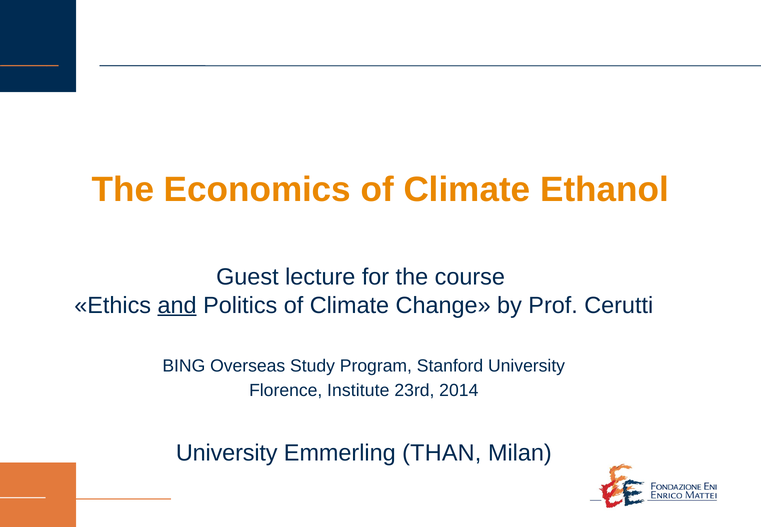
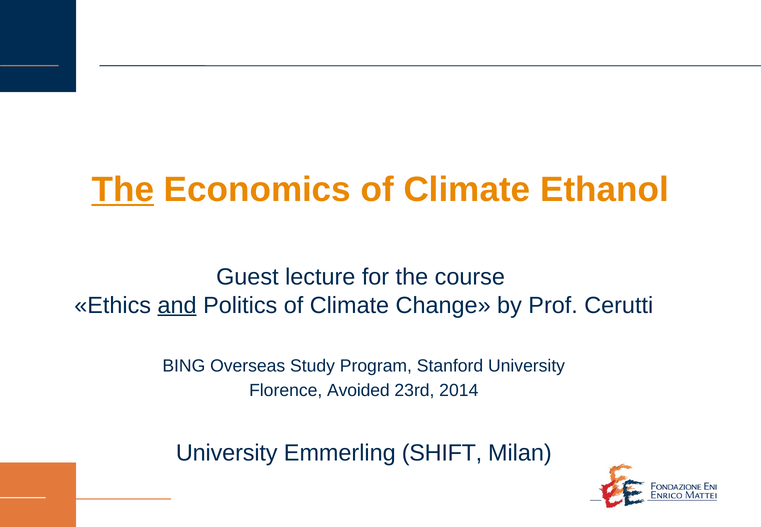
The underline: none -> present (123, 190)
Institute: Institute -> Avoided (358, 390)
THAN: THAN -> SHIFT (442, 453)
